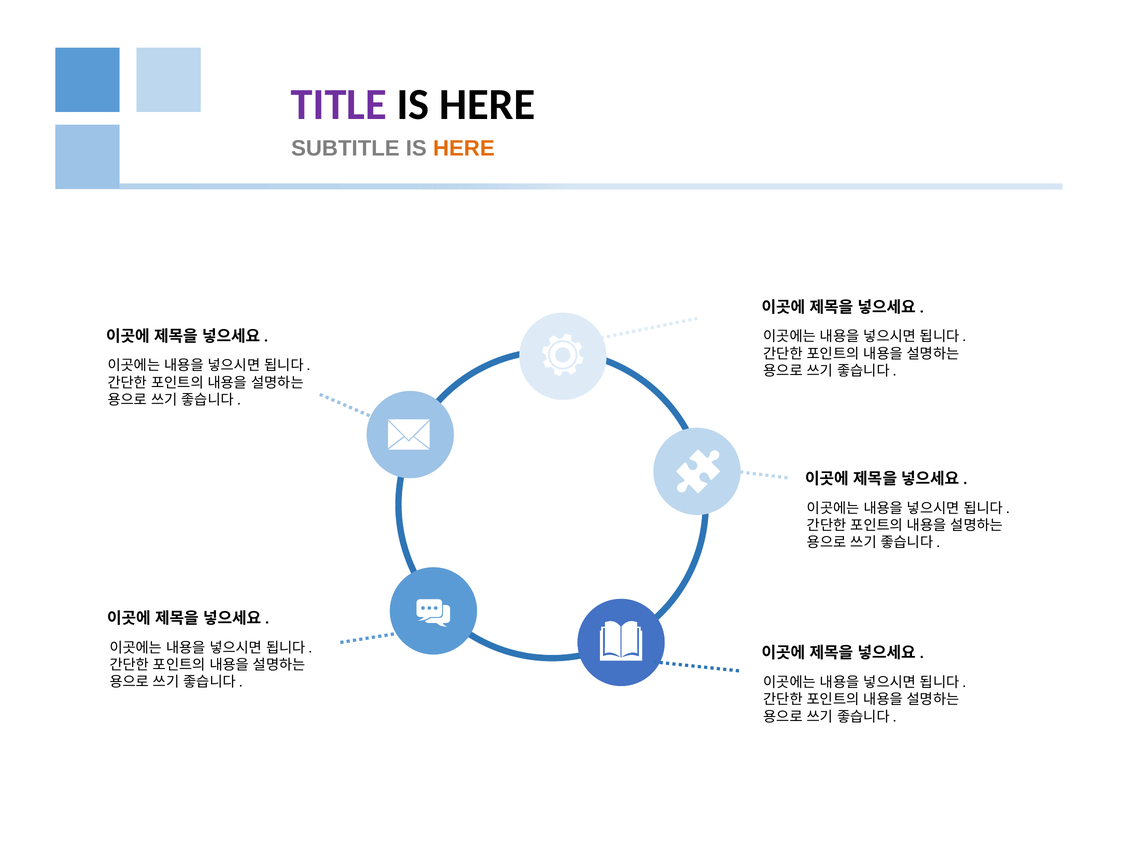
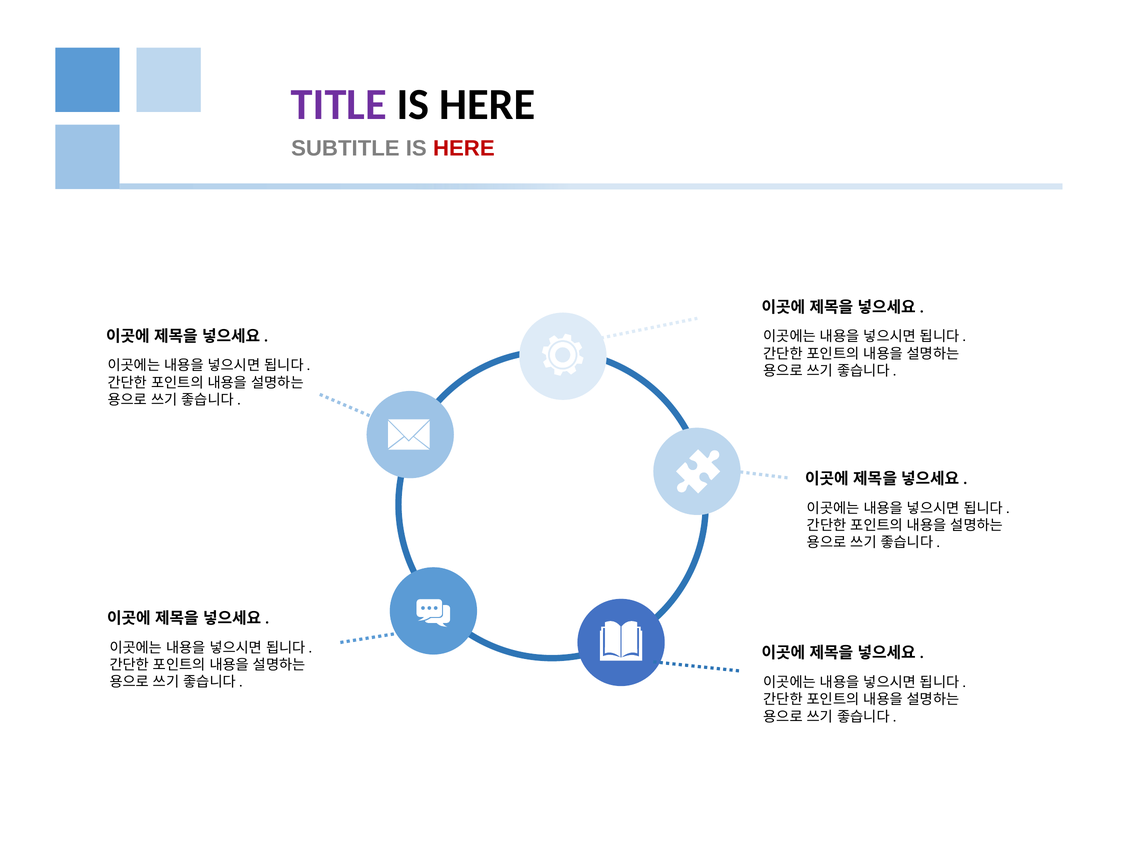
HERE colour: orange -> red (464, 149)
